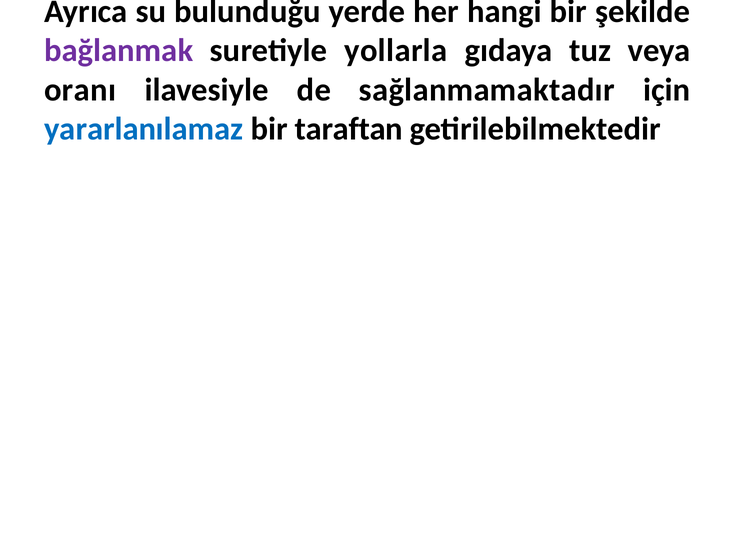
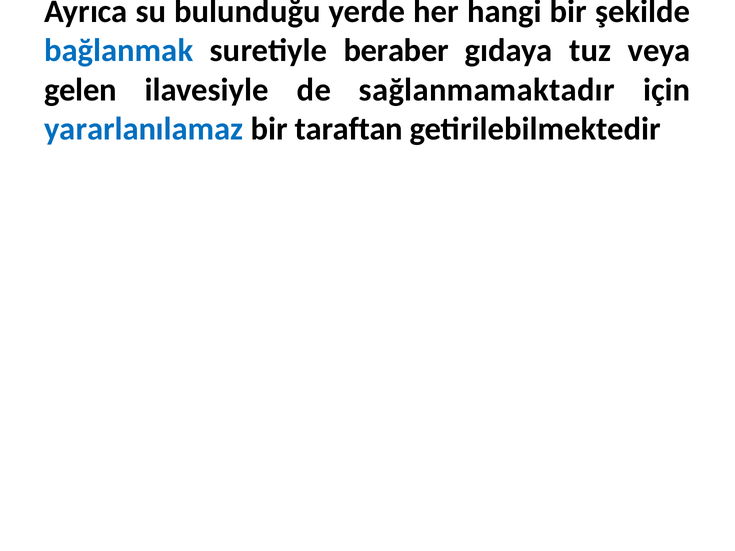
bağlanmak colour: purple -> blue (119, 51)
yollarla: yollarla -> beraber (396, 51)
oranı: oranı -> gelen (80, 90)
